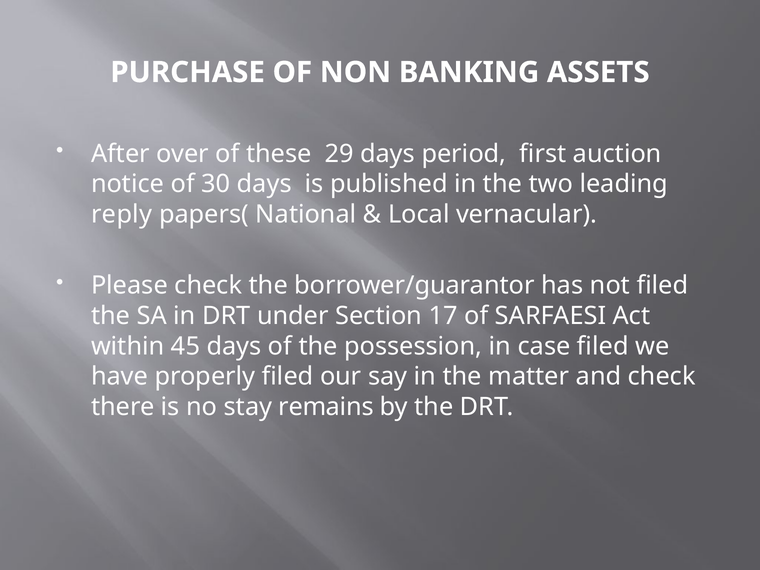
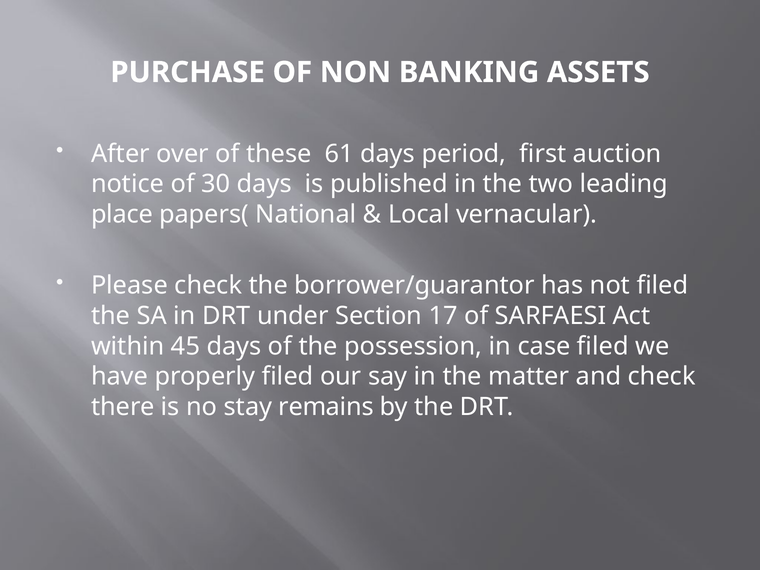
29: 29 -> 61 (339, 154)
reply: reply -> place (122, 215)
